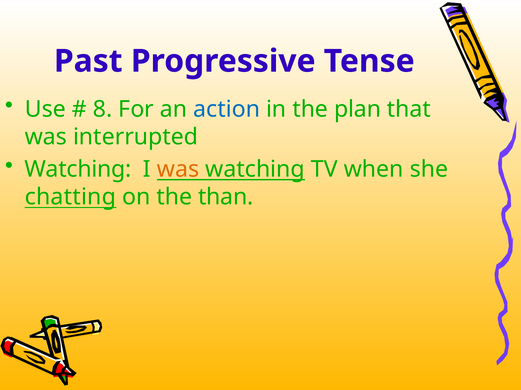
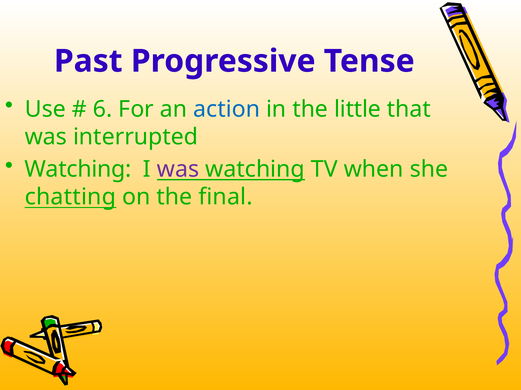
8: 8 -> 6 (103, 109)
plan: plan -> little (358, 109)
was colour: orange -> purple (178, 170)
than: than -> final (226, 197)
